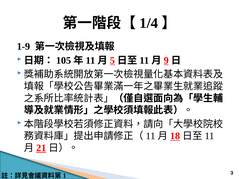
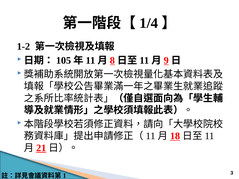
1-9: 1-9 -> 1-2 (23, 47)
5: 5 -> 8 (112, 61)
